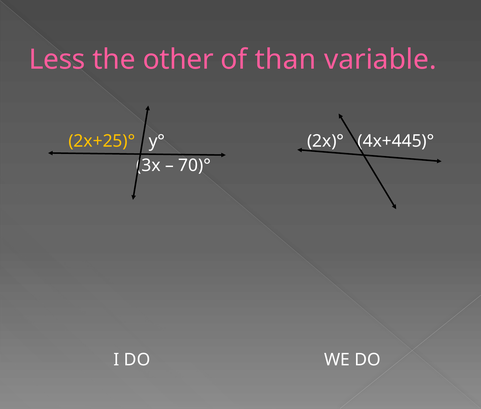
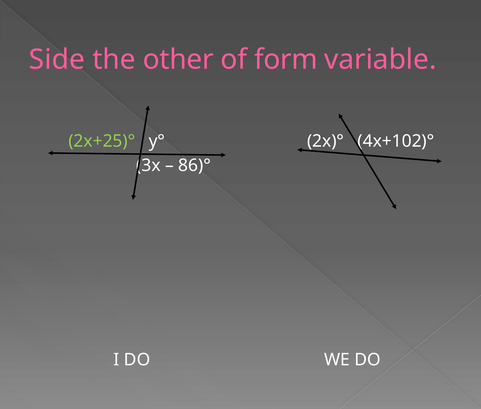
Less: Less -> Side (57, 60)
than: than -> form (286, 60)
2x+25)° colour: yellow -> light green (102, 141)
4x+445)°: 4x+445)° -> 4x+102)° (396, 141)
70)°: 70)° -> 86)° (195, 165)
